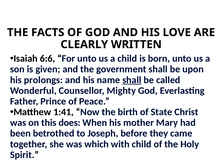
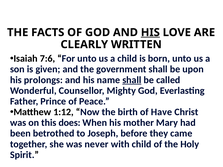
HIS underline: none -> present (150, 32)
6:6: 6:6 -> 7:6 (48, 59)
1:41: 1:41 -> 1:12 (64, 112)
State: State -> Have (161, 112)
which: which -> never (97, 144)
